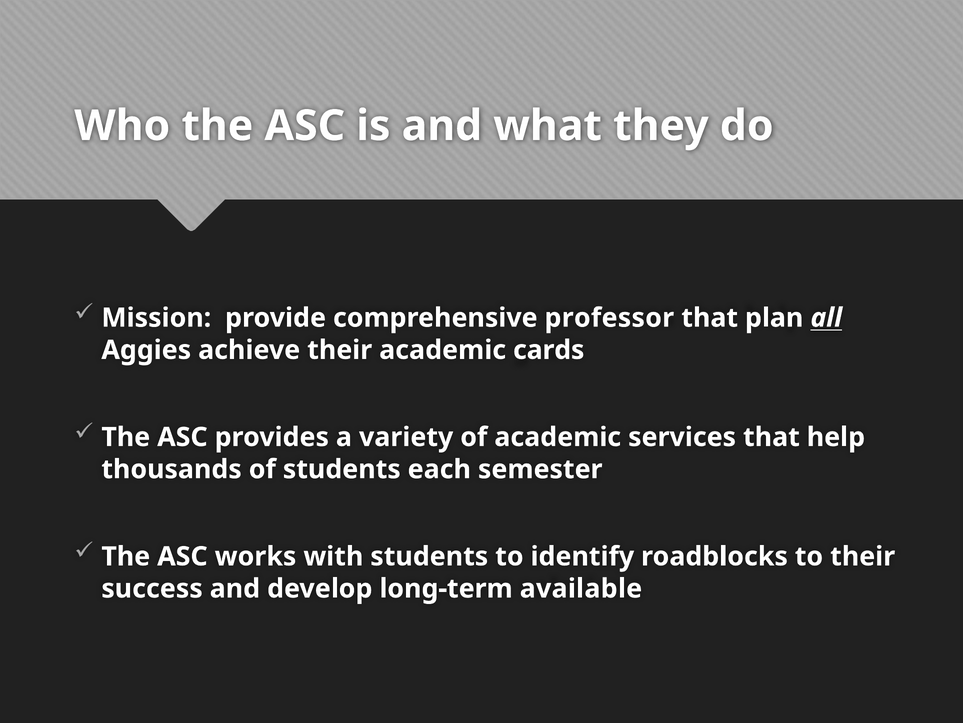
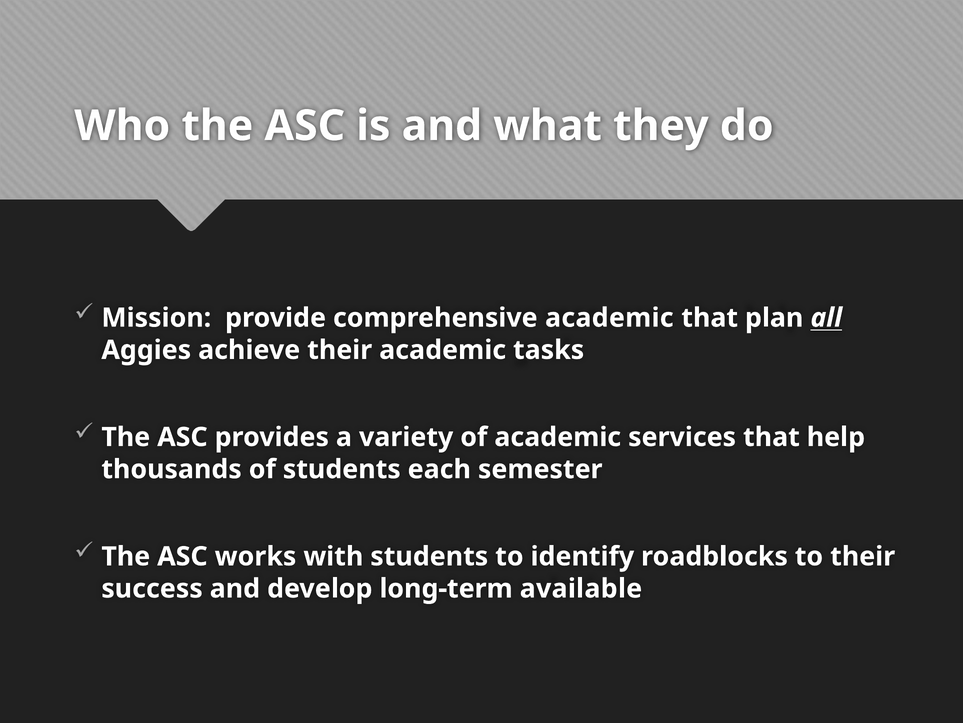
comprehensive professor: professor -> academic (609, 318)
cards: cards -> tasks (549, 350)
